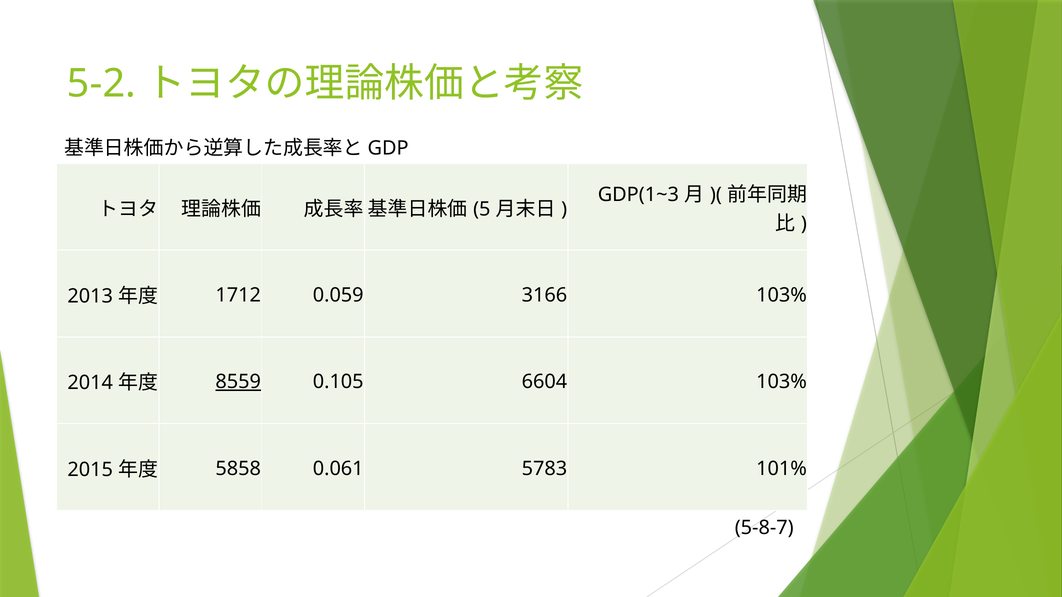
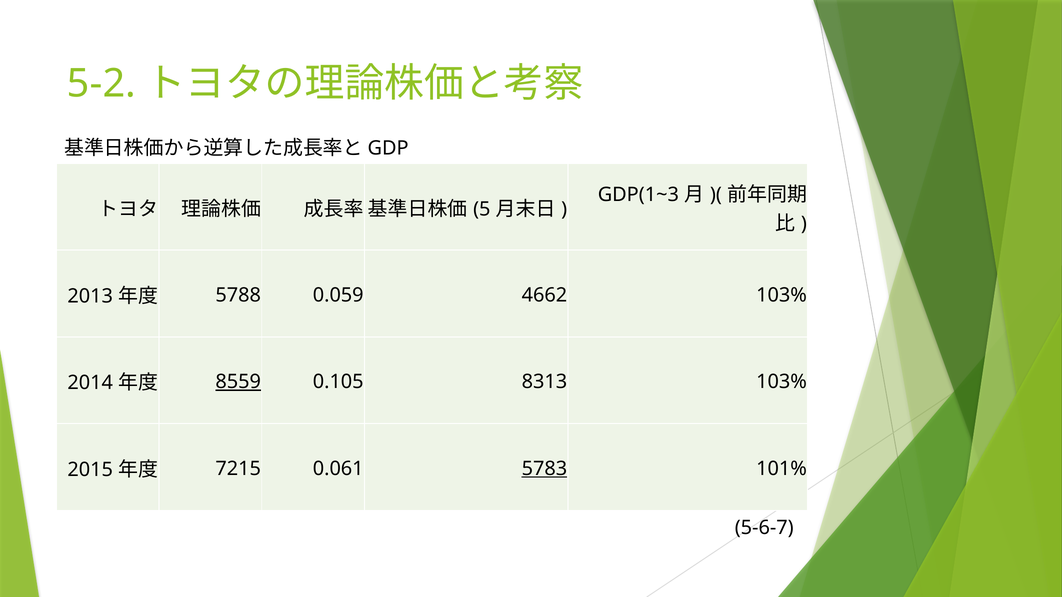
1712: 1712 -> 5788 (238, 295)
3166: 3166 -> 4662 (544, 295)
6604: 6604 -> 8313 (544, 382)
5858: 5858 -> 7215 (238, 469)
5783 underline: none -> present (544, 469)
5-8-7: 5-8-7 -> 5-6-7 (764, 528)
